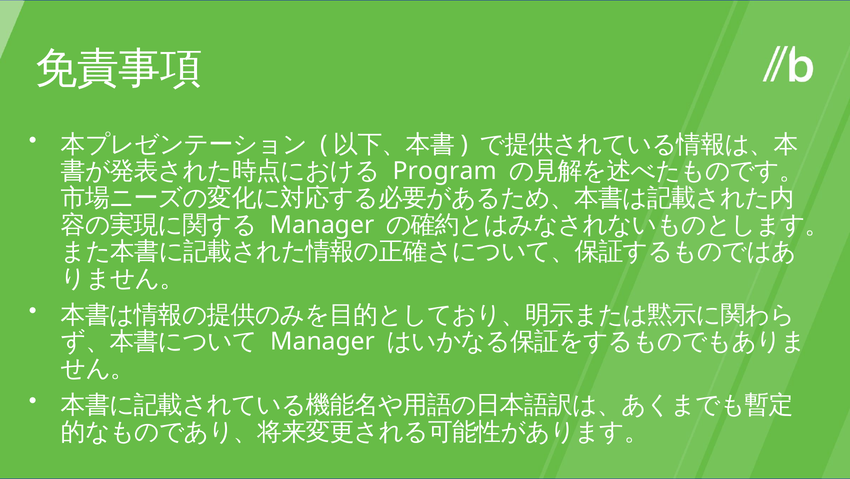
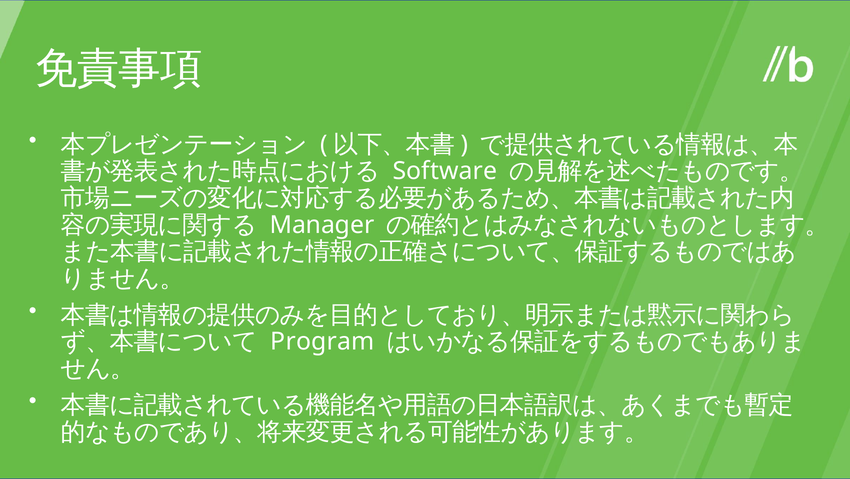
Program: Program -> Software (445, 171)
Manager: Manager -> Program (322, 341)
